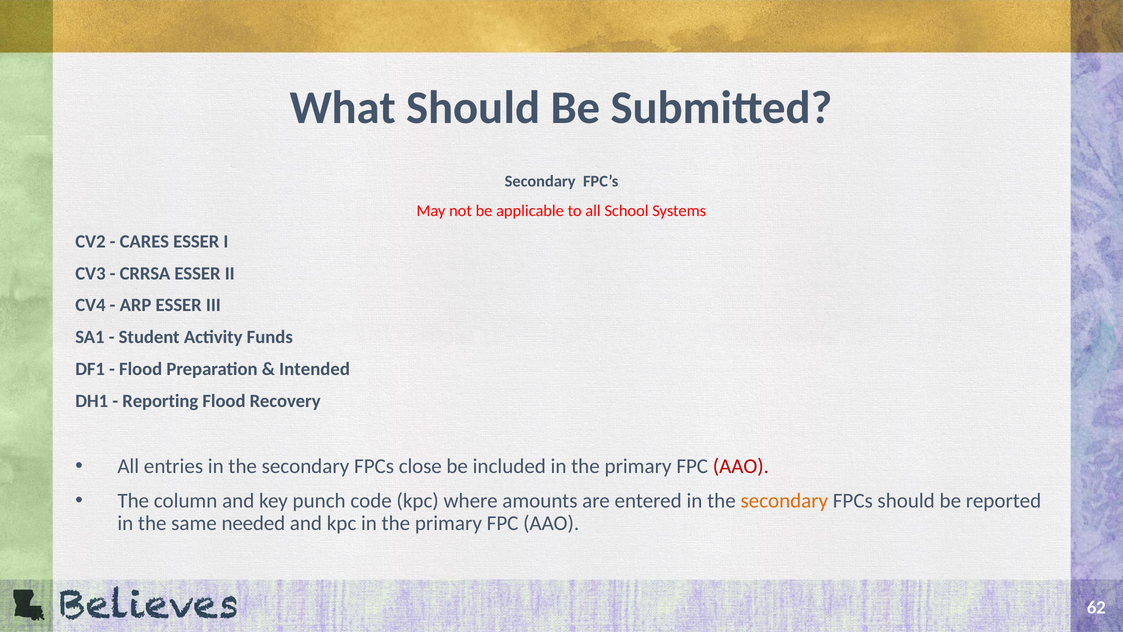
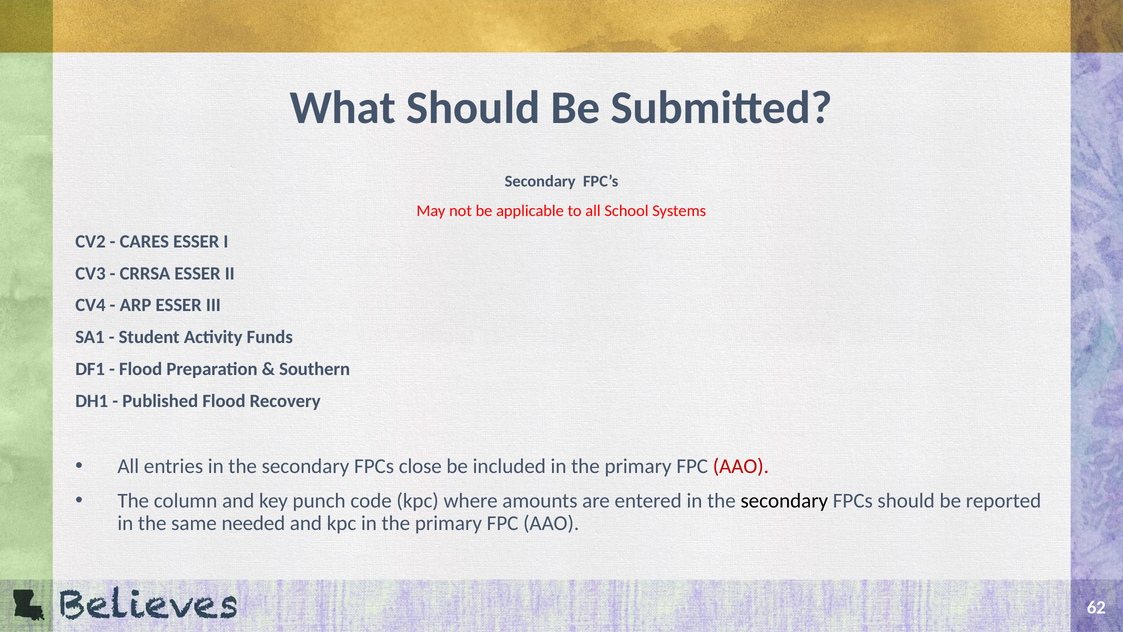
Intended: Intended -> Southern (315, 369)
Reporting: Reporting -> Published (160, 401)
secondary colour: orange -> black (784, 500)
